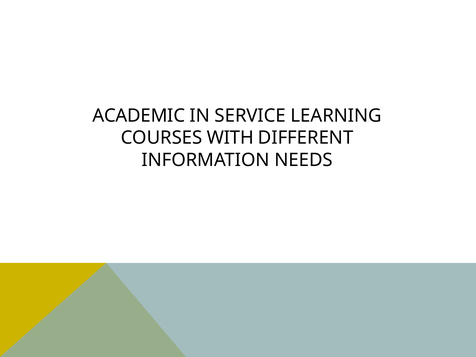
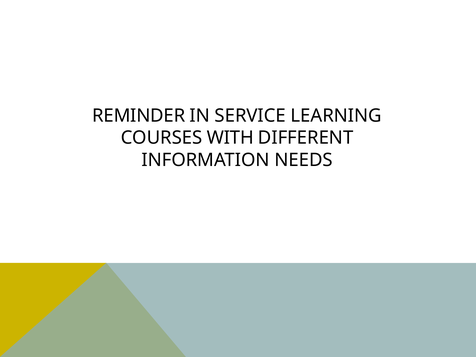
ACADEMIC: ACADEMIC -> REMINDER (139, 116)
